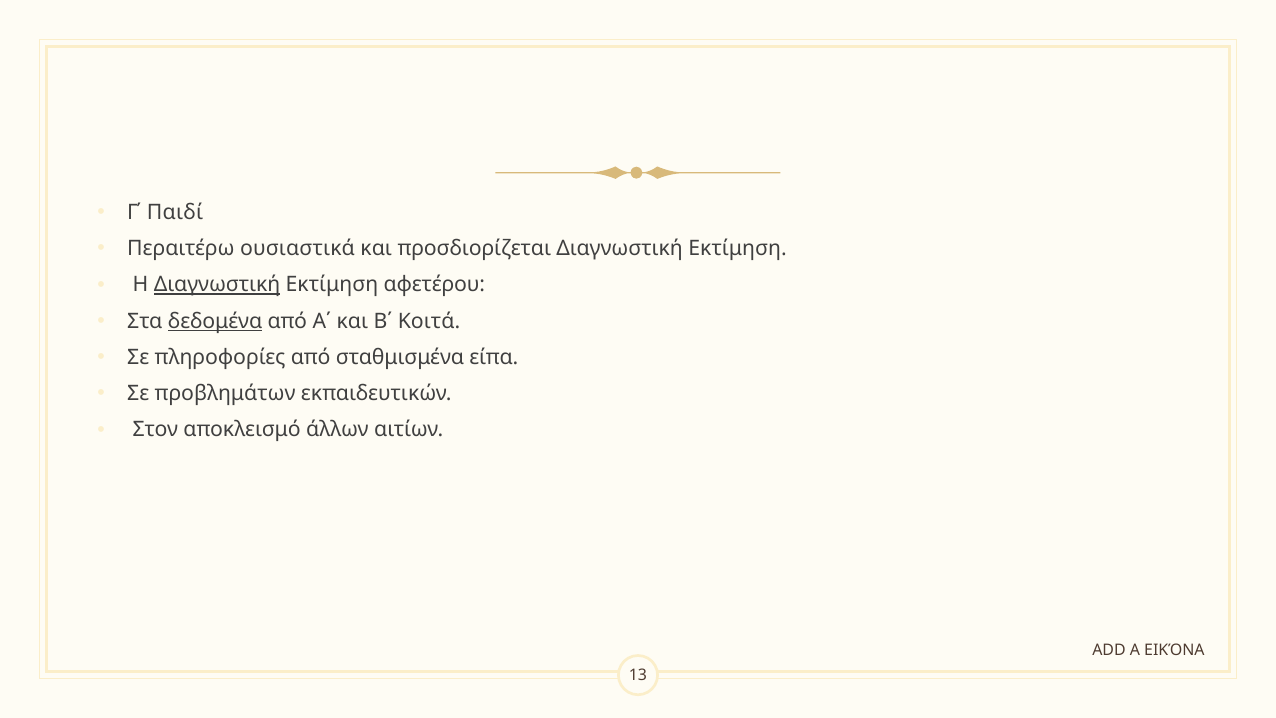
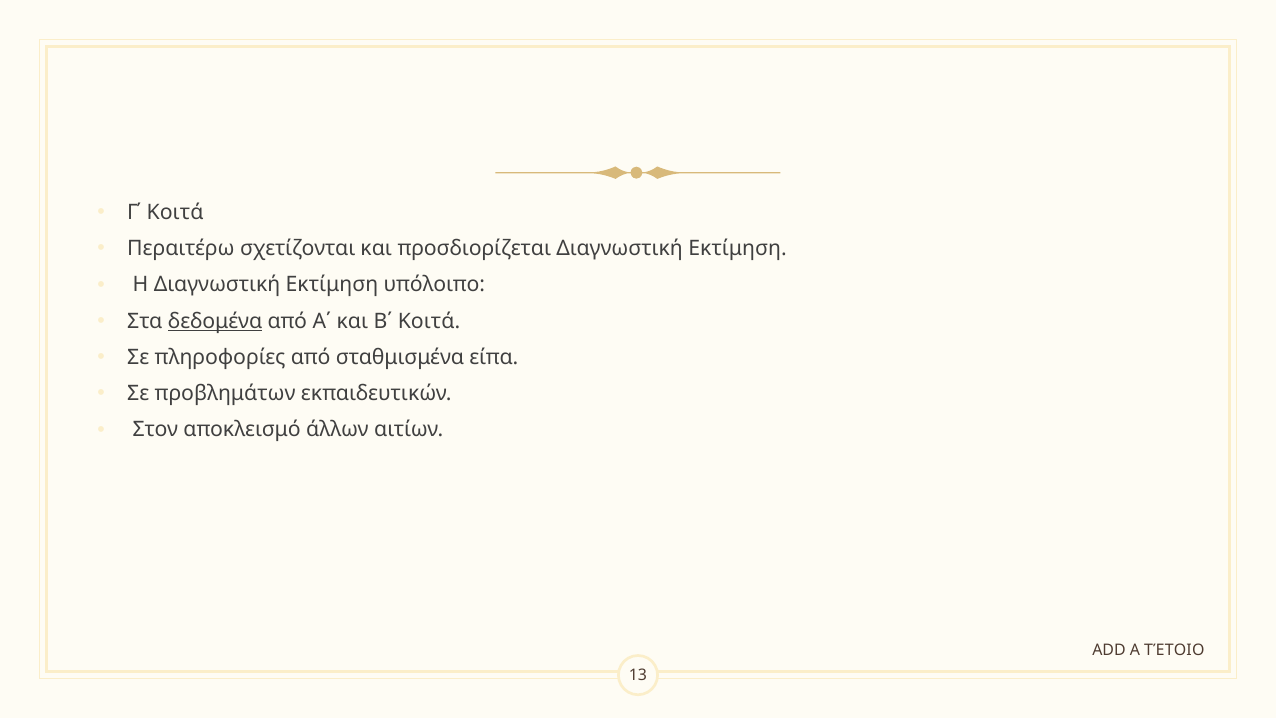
Γ΄ Παιδί: Παιδί -> Κοιτά (175, 212)
ουσιαστικά: ουσιαστικά -> σχετίζονται (298, 249)
Διαγνωστική underline: present -> none (217, 285)
αφετέρου: αφετέρου -> υπόλοιπο (434, 285)
ΕΙΚΌΝΑ: ΕΙΚΌΝΑ -> ΤΈΤΟΙΟ (1174, 650)
